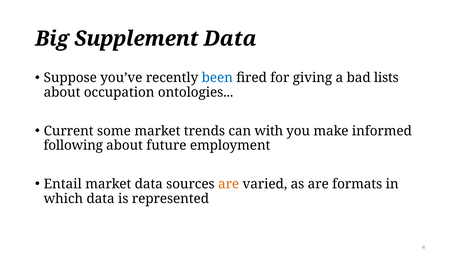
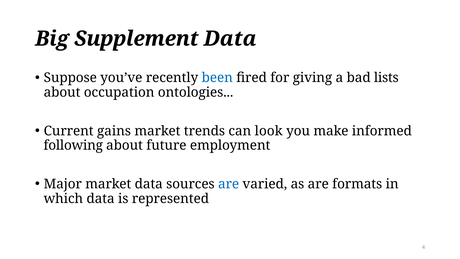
some: some -> gains (114, 131)
with: with -> look (269, 131)
Entail: Entail -> Major (63, 184)
are colour: orange -> blue (229, 184)
